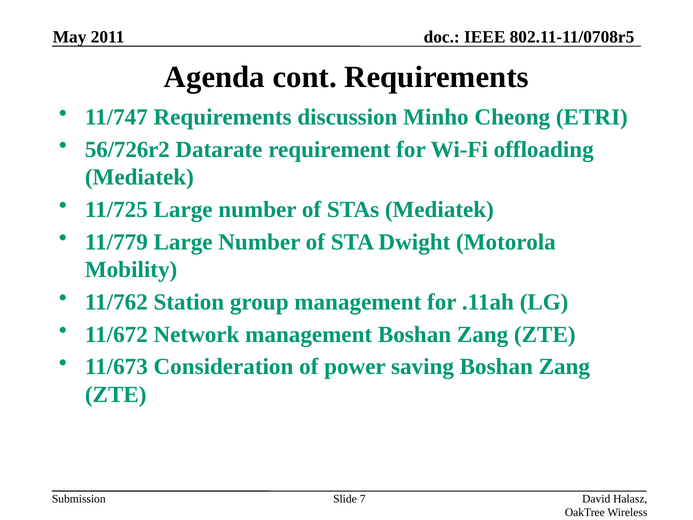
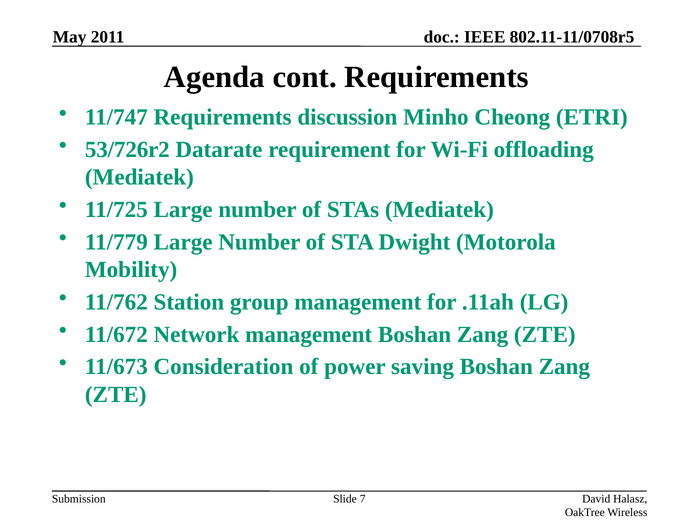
56/726r2: 56/726r2 -> 53/726r2 (127, 149)
